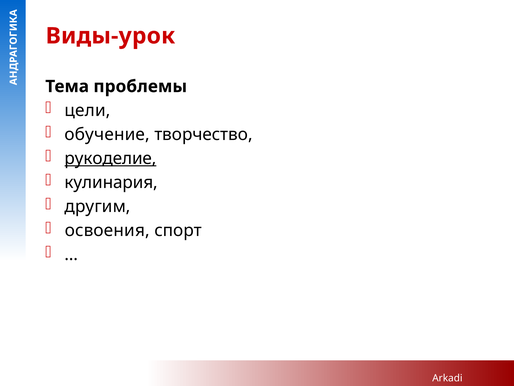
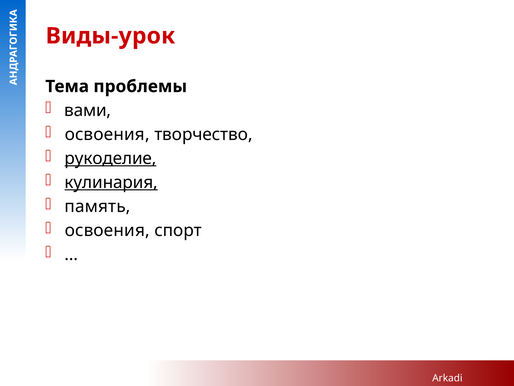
цели: цели -> вами (88, 110)
обучение: обучение -> освоения (107, 134)
кулинария underline: none -> present (111, 182)
другим: другим -> память (98, 206)
